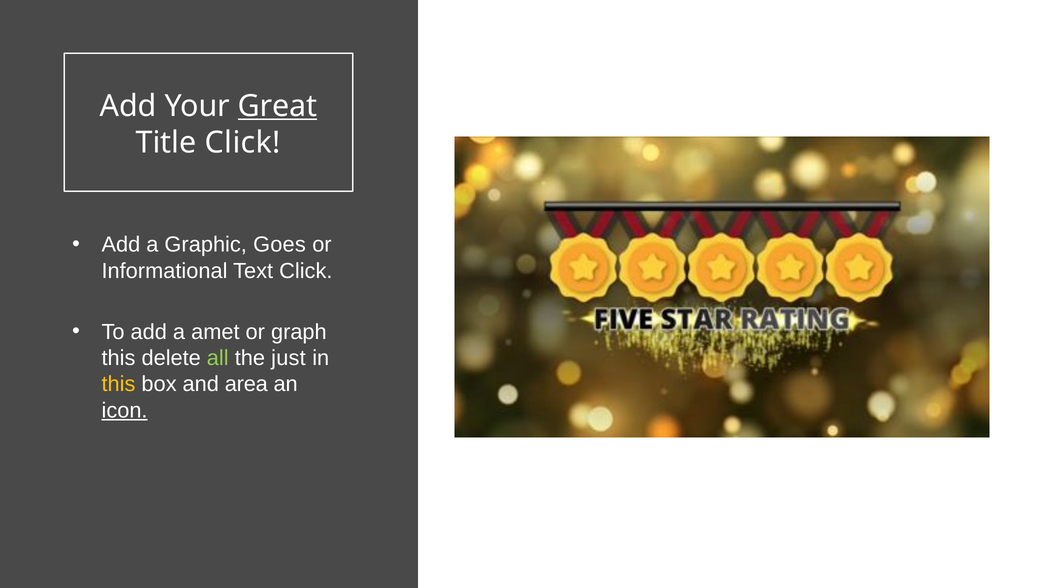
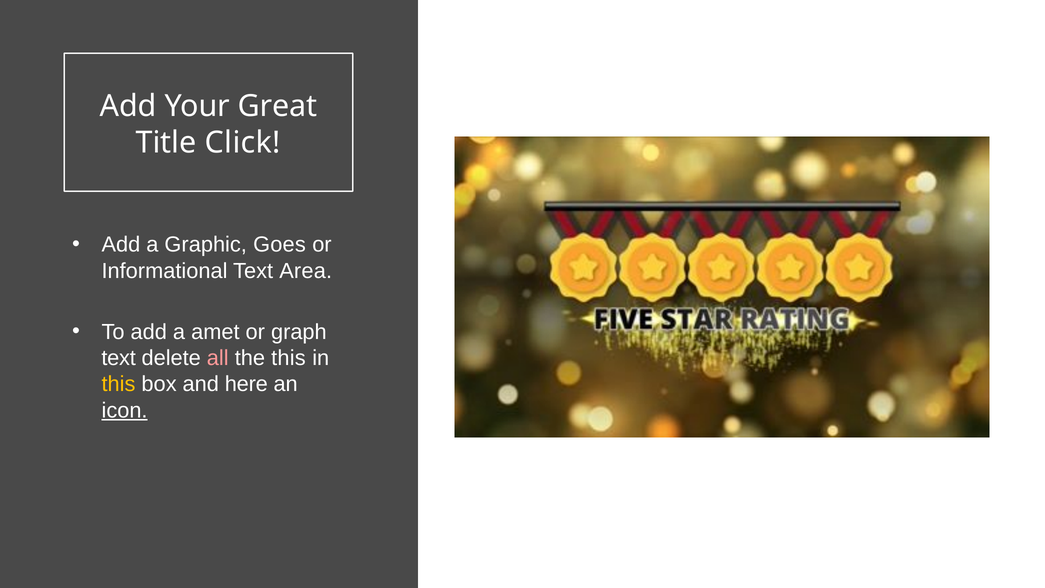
Great underline: present -> none (278, 106)
Text Click: Click -> Area (306, 271)
this: this -> text (119, 358)
all colour: light green -> pink (218, 358)
the just: just -> this (289, 358)
area: area -> here (246, 384)
